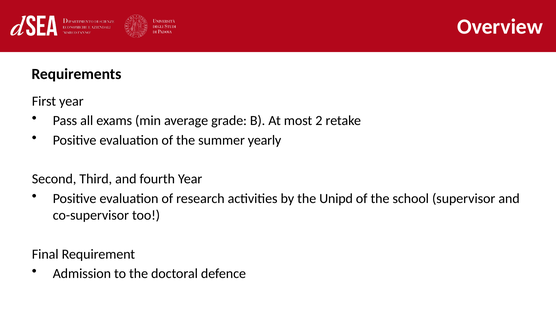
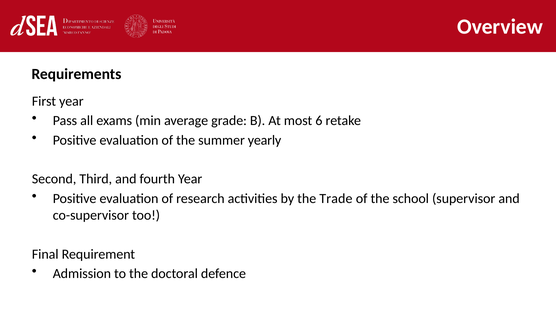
2: 2 -> 6 (319, 121)
Unipd: Unipd -> Trade (336, 198)
